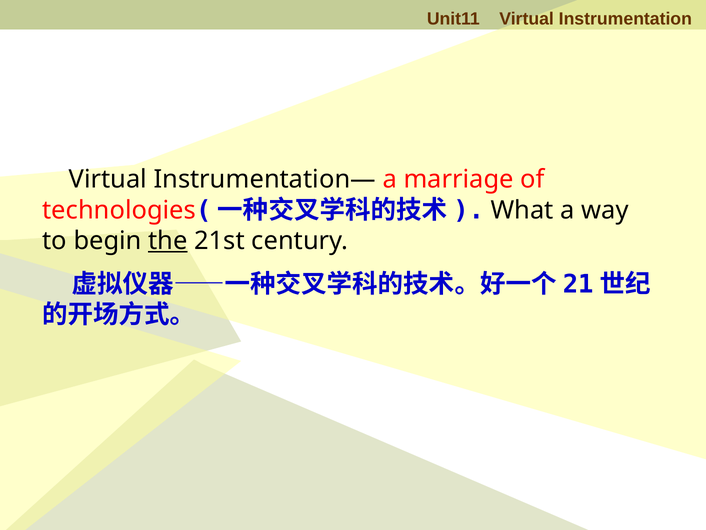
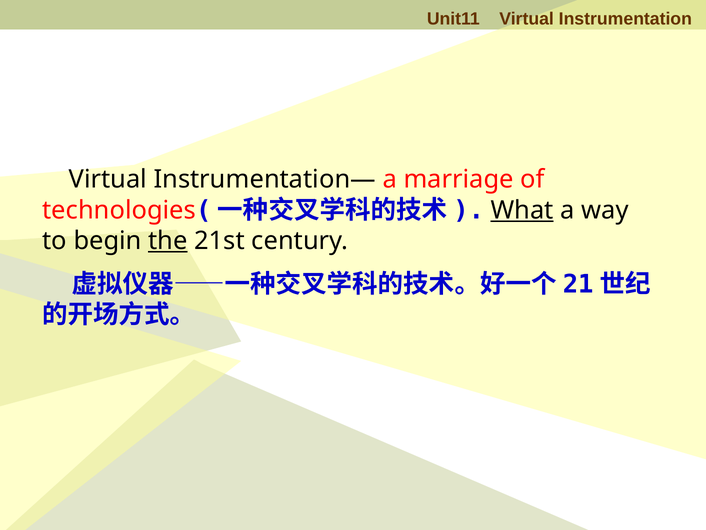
What underline: none -> present (522, 210)
